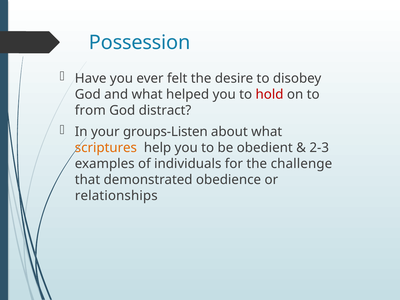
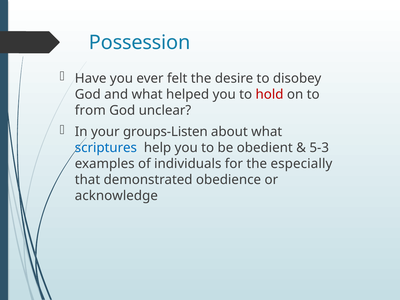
distract: distract -> unclear (165, 110)
scriptures colour: orange -> blue (106, 148)
2-3: 2-3 -> 5-3 (319, 148)
challenge: challenge -> especially (301, 164)
relationships: relationships -> acknowledge (116, 196)
